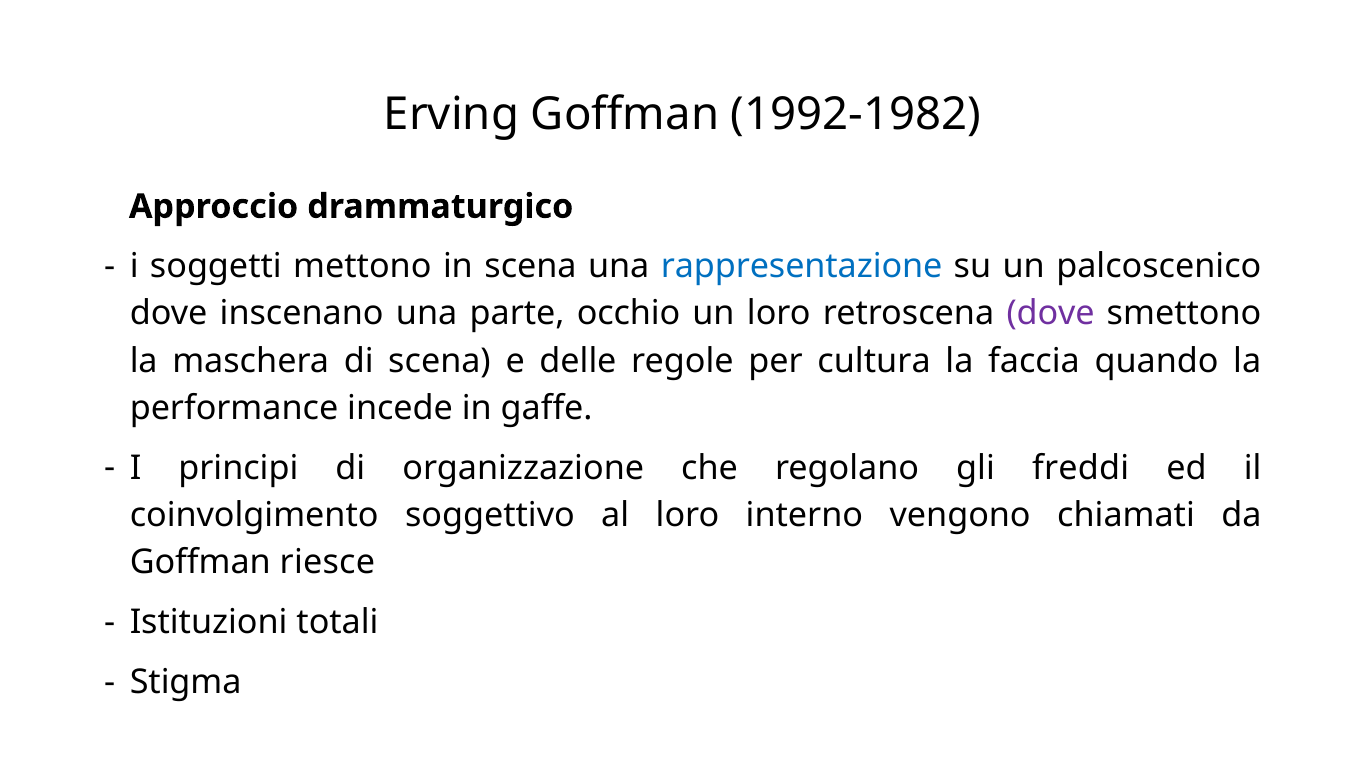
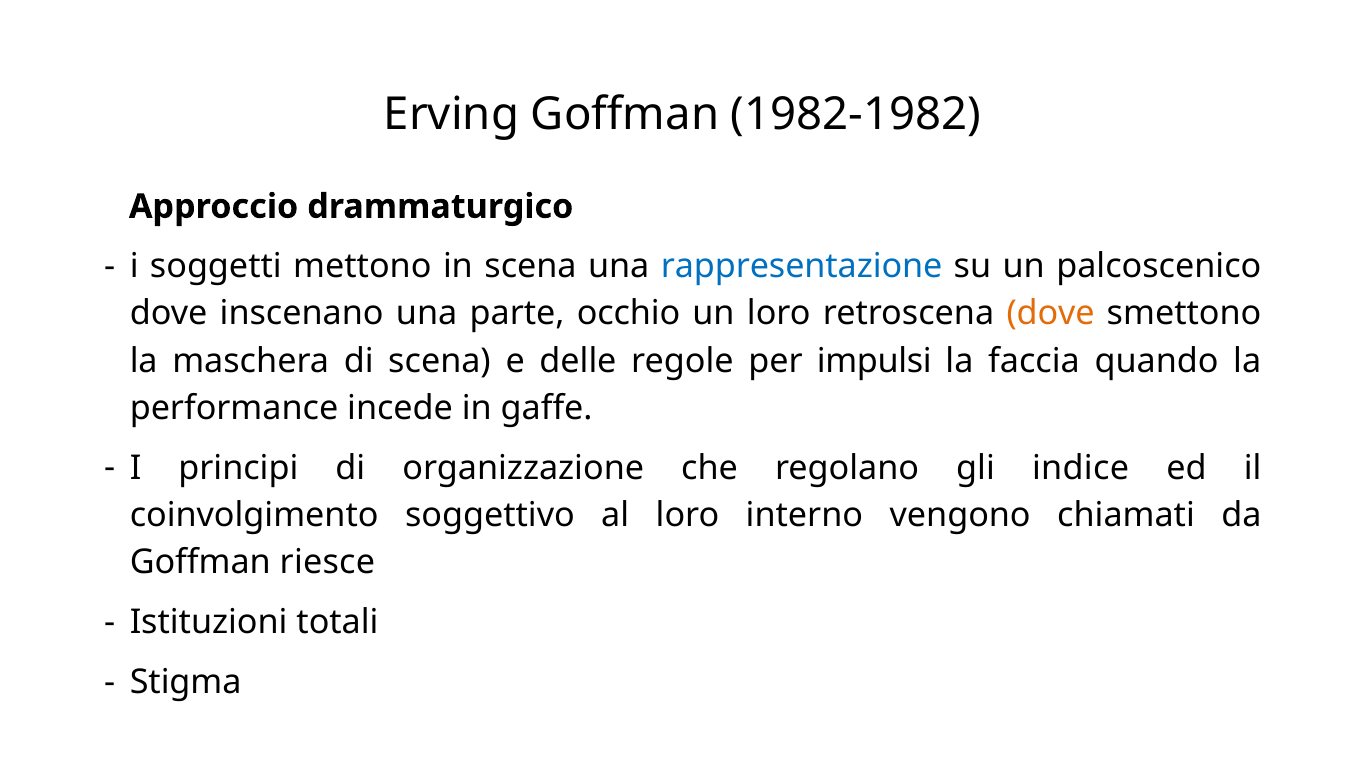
1992-1982: 1992-1982 -> 1982-1982 (856, 115)
dove colour: purple -> orange (1051, 314)
cultura: cultura -> impulsi (874, 361)
freddi: freddi -> indice (1081, 468)
